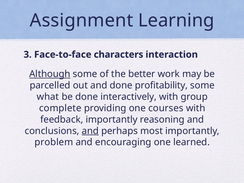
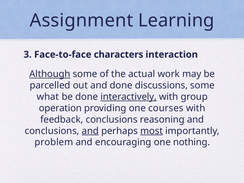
better: better -> actual (142, 74)
profitability: profitability -> discussions (161, 85)
interactively underline: none -> present (129, 97)
complete: complete -> operation (60, 108)
feedback importantly: importantly -> conclusions (112, 120)
most underline: none -> present (152, 131)
learned: learned -> nothing (192, 142)
